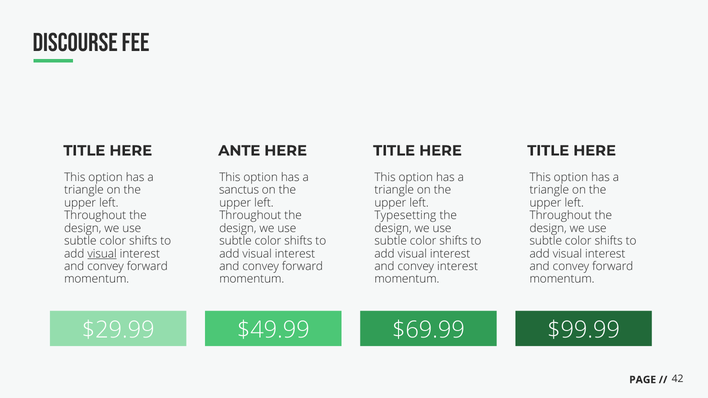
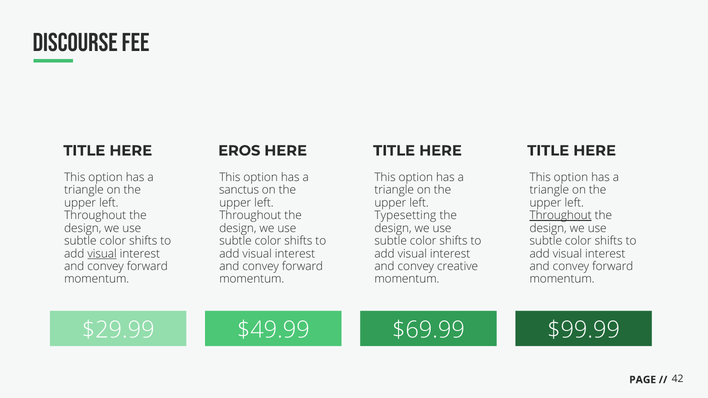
ANTE: ANTE -> EROS (239, 151)
Throughout underline: none -> present (561, 216)
convey interest: interest -> creative (458, 267)
